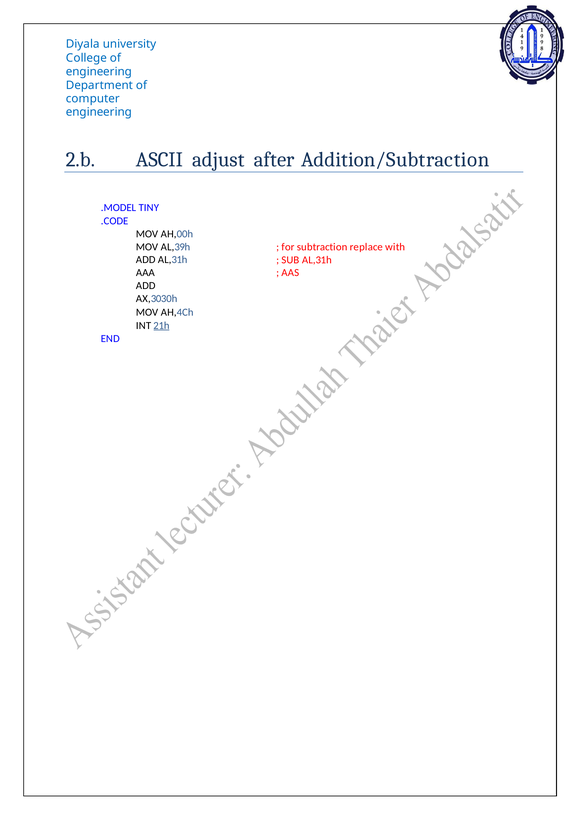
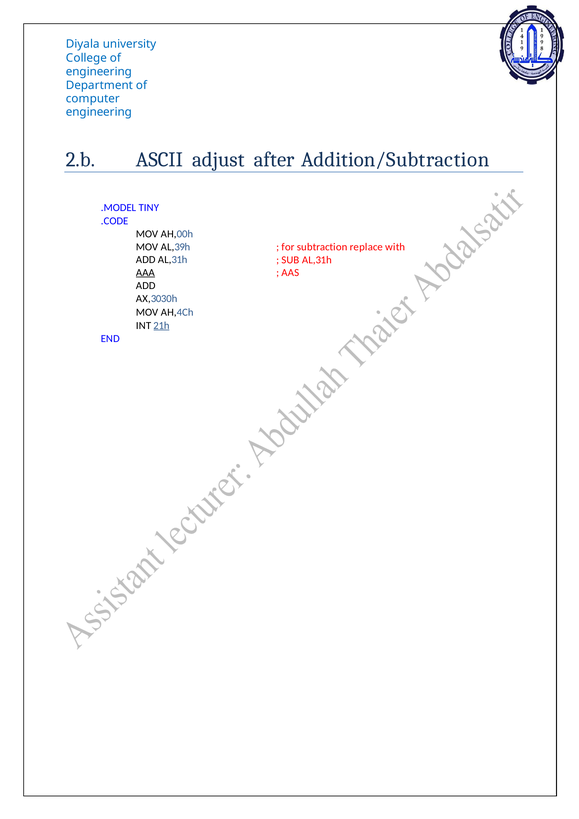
AAA underline: none -> present (145, 272)
